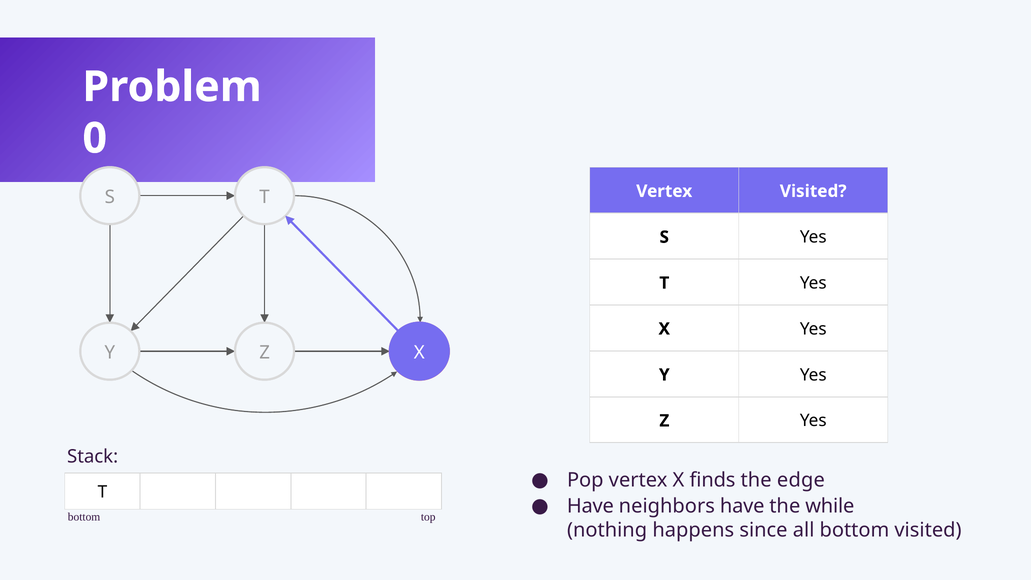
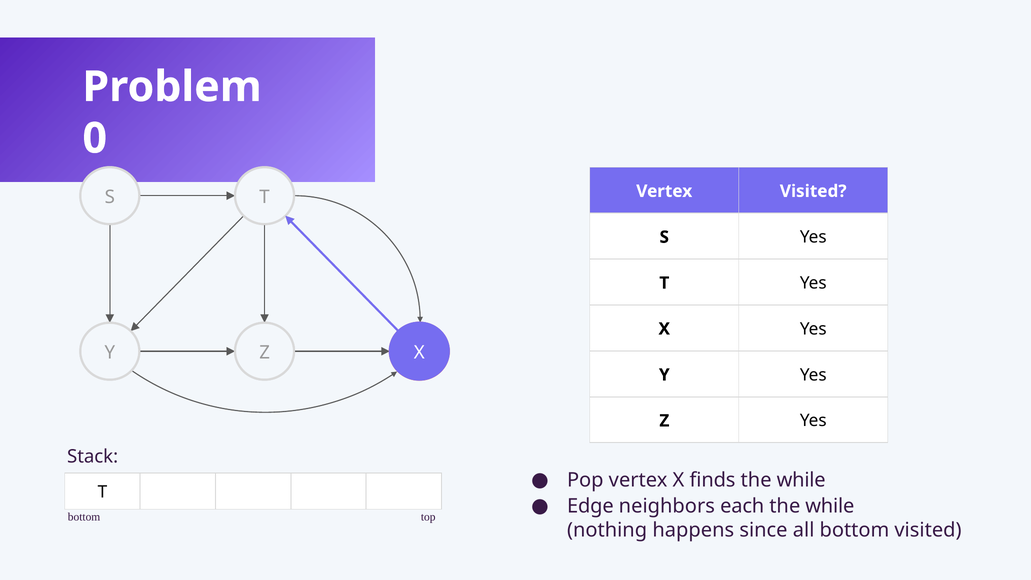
edge: edge -> while (801, 480)
Have: Have -> Edge (590, 506)
neighbors have: have -> each (742, 506)
